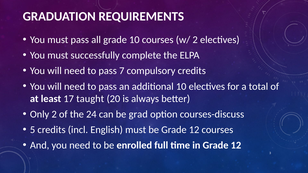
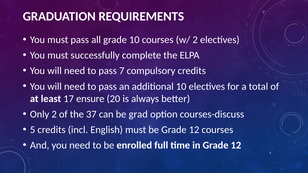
taught: taught -> ensure (90, 99)
24: 24 -> 37 (91, 114)
